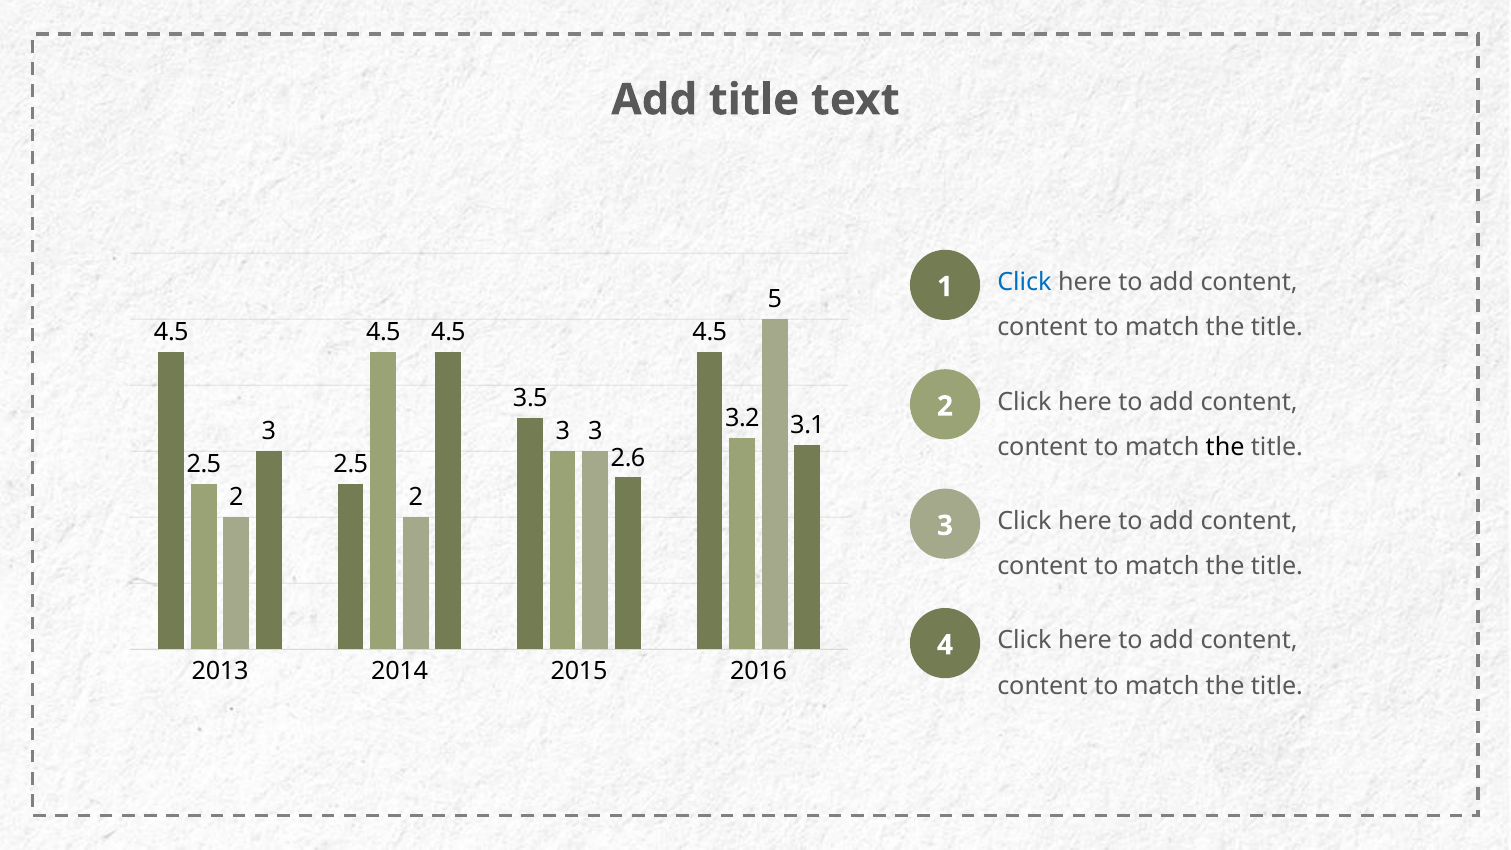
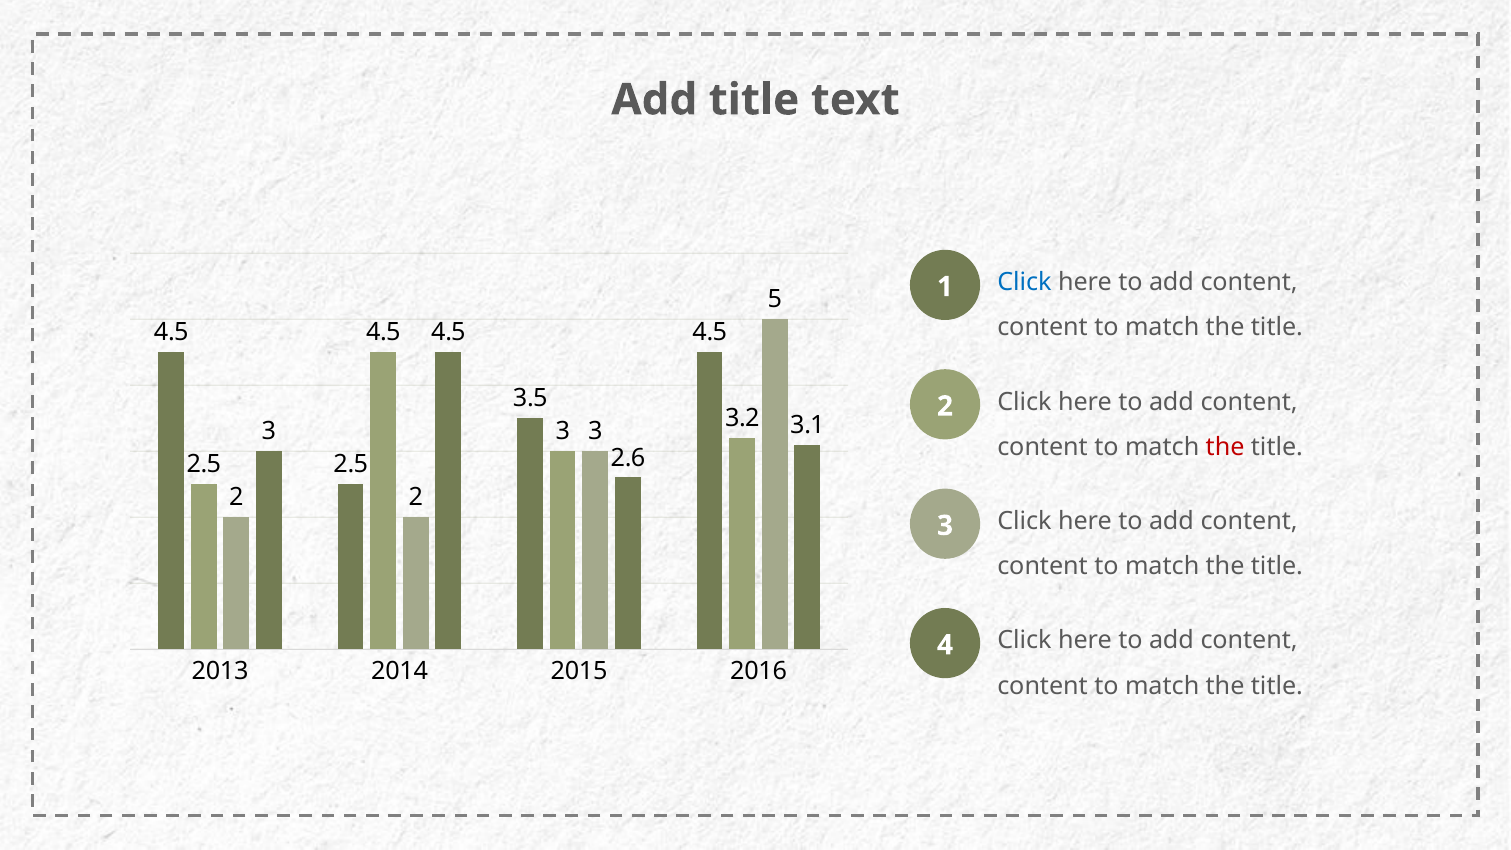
the colour: black -> red (1225, 447)
